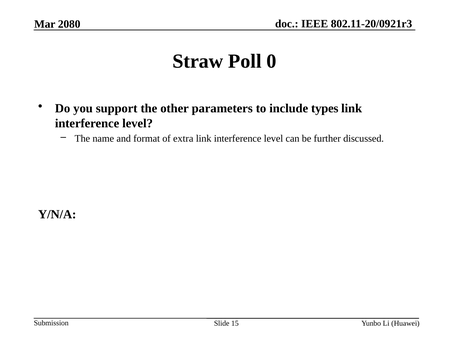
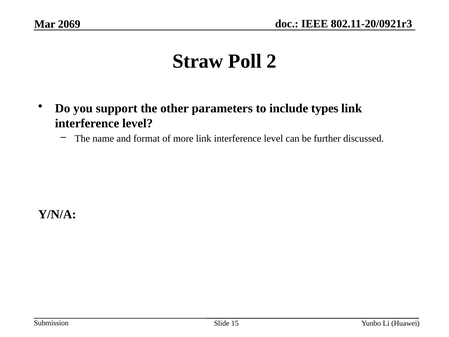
2080: 2080 -> 2069 (69, 24)
0: 0 -> 2 (272, 61)
extra: extra -> more (183, 139)
